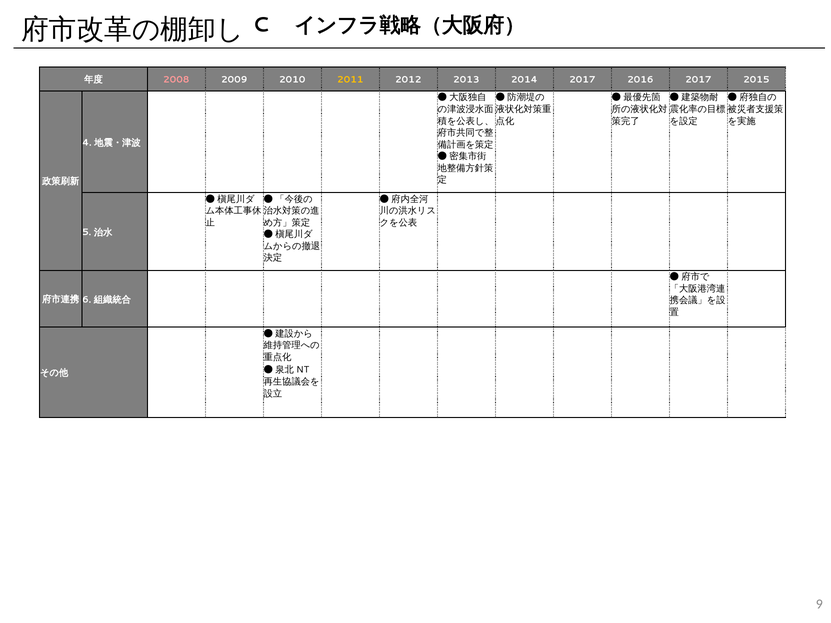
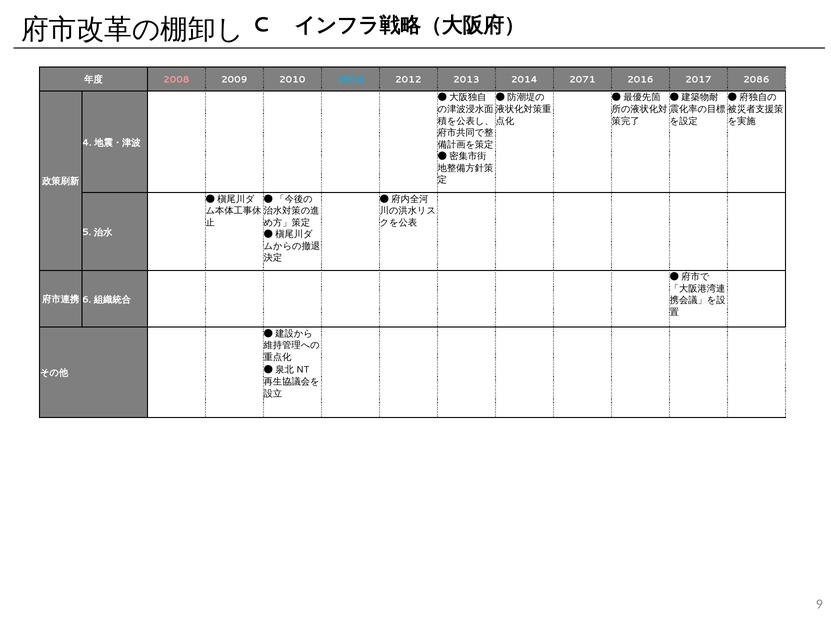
2011 colour: yellow -> light blue (350, 80)
2014 2017: 2017 -> 2071 (582, 80)
2015: 2015 -> 2086 (756, 80)
